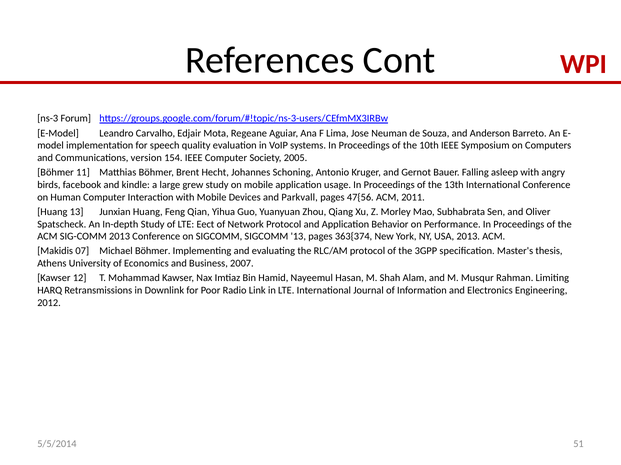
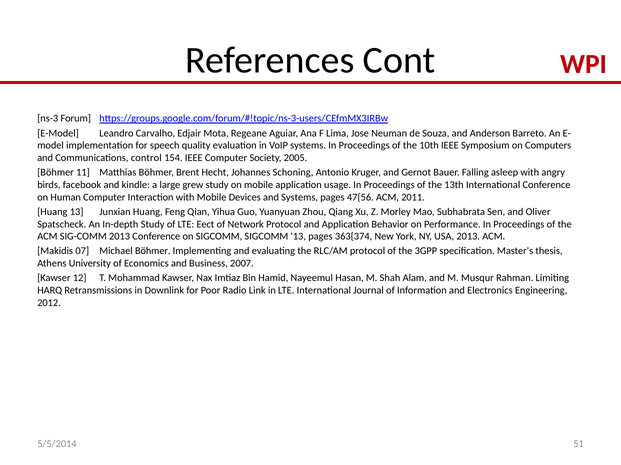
version: version -> control (146, 158)
and Parkvall: Parkvall -> Systems (300, 198)
